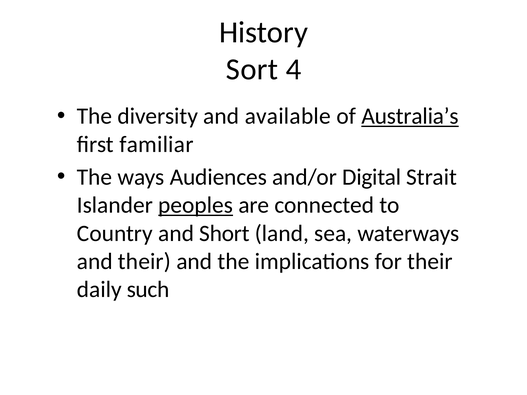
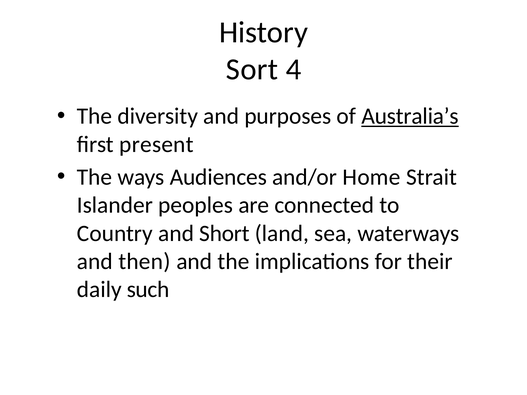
available: available -> purposes (288, 116)
familiar: familiar -> present (156, 144)
Digital: Digital -> Home (372, 177)
peoples underline: present -> none (196, 205)
and their: their -> then (144, 262)
